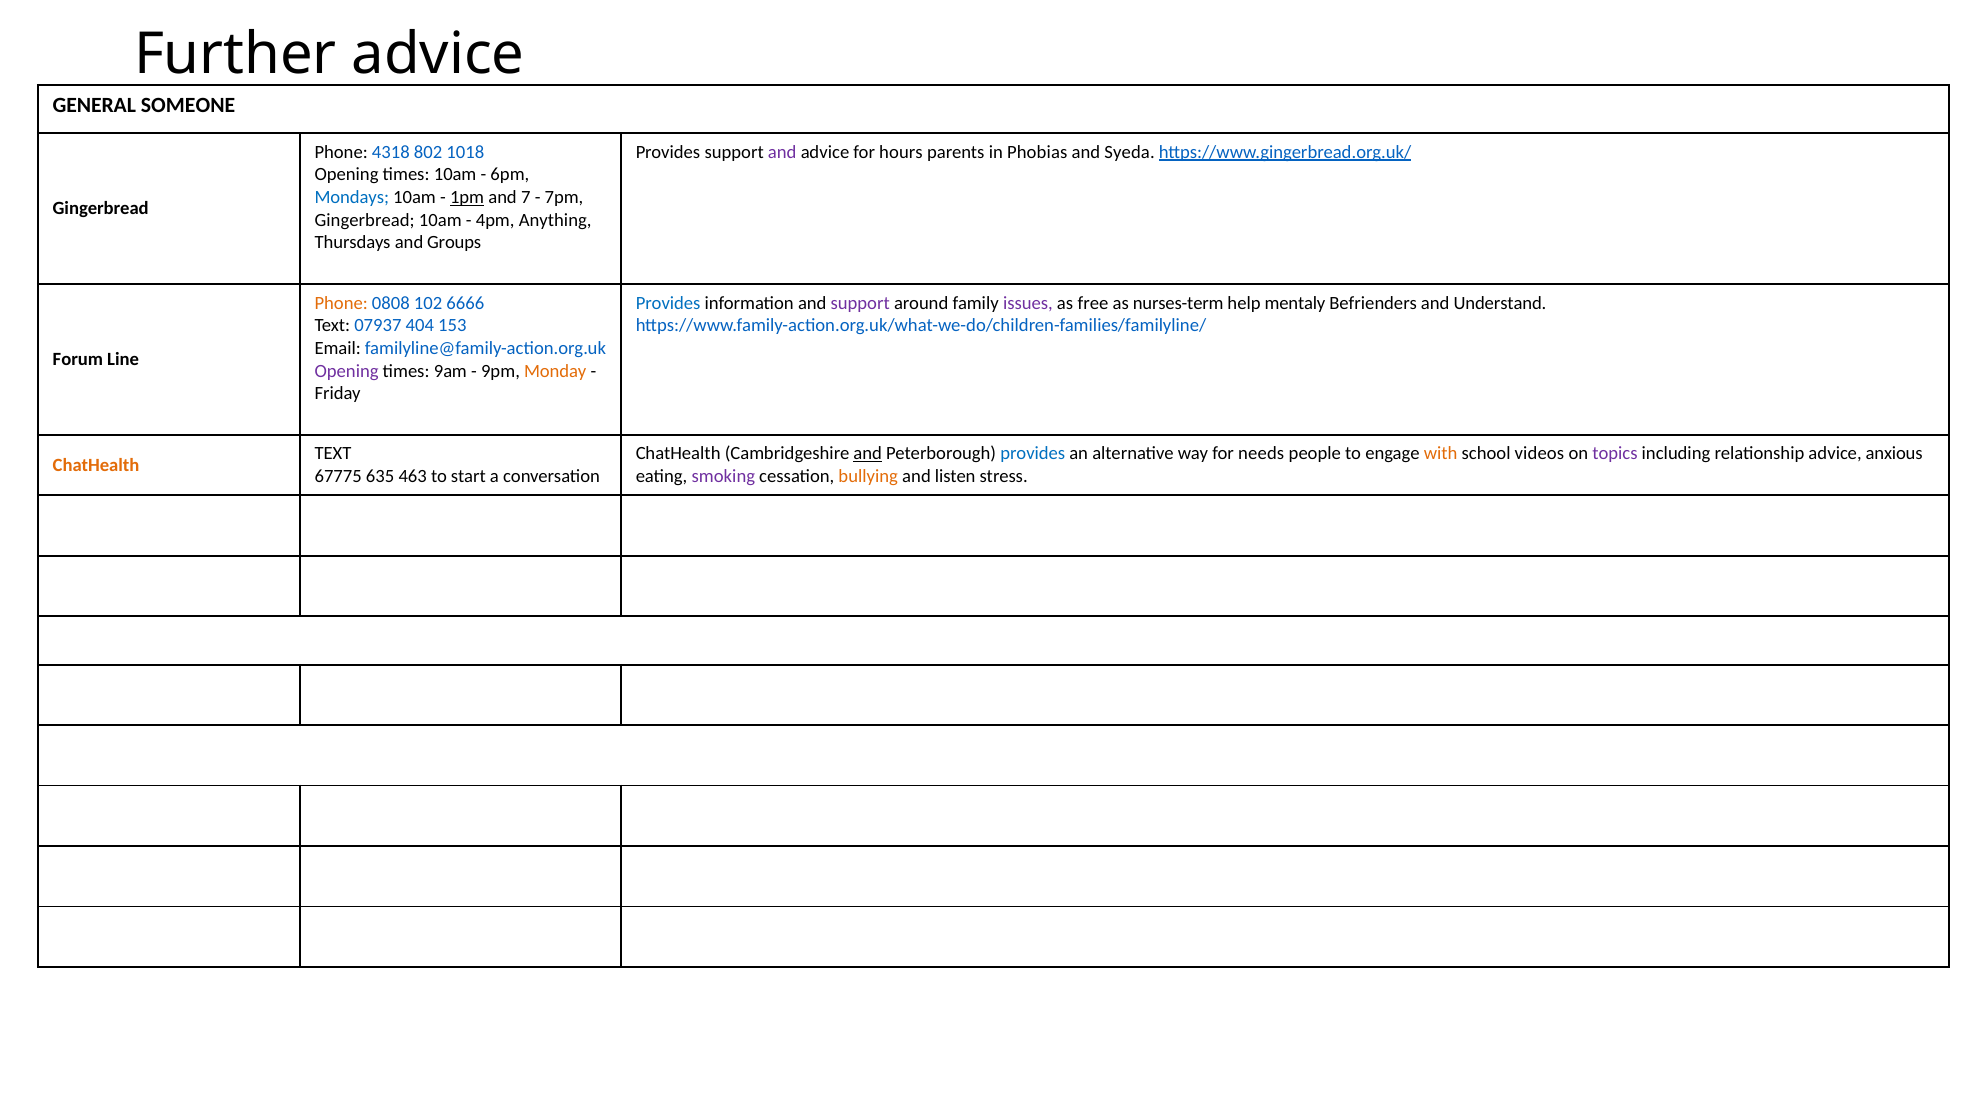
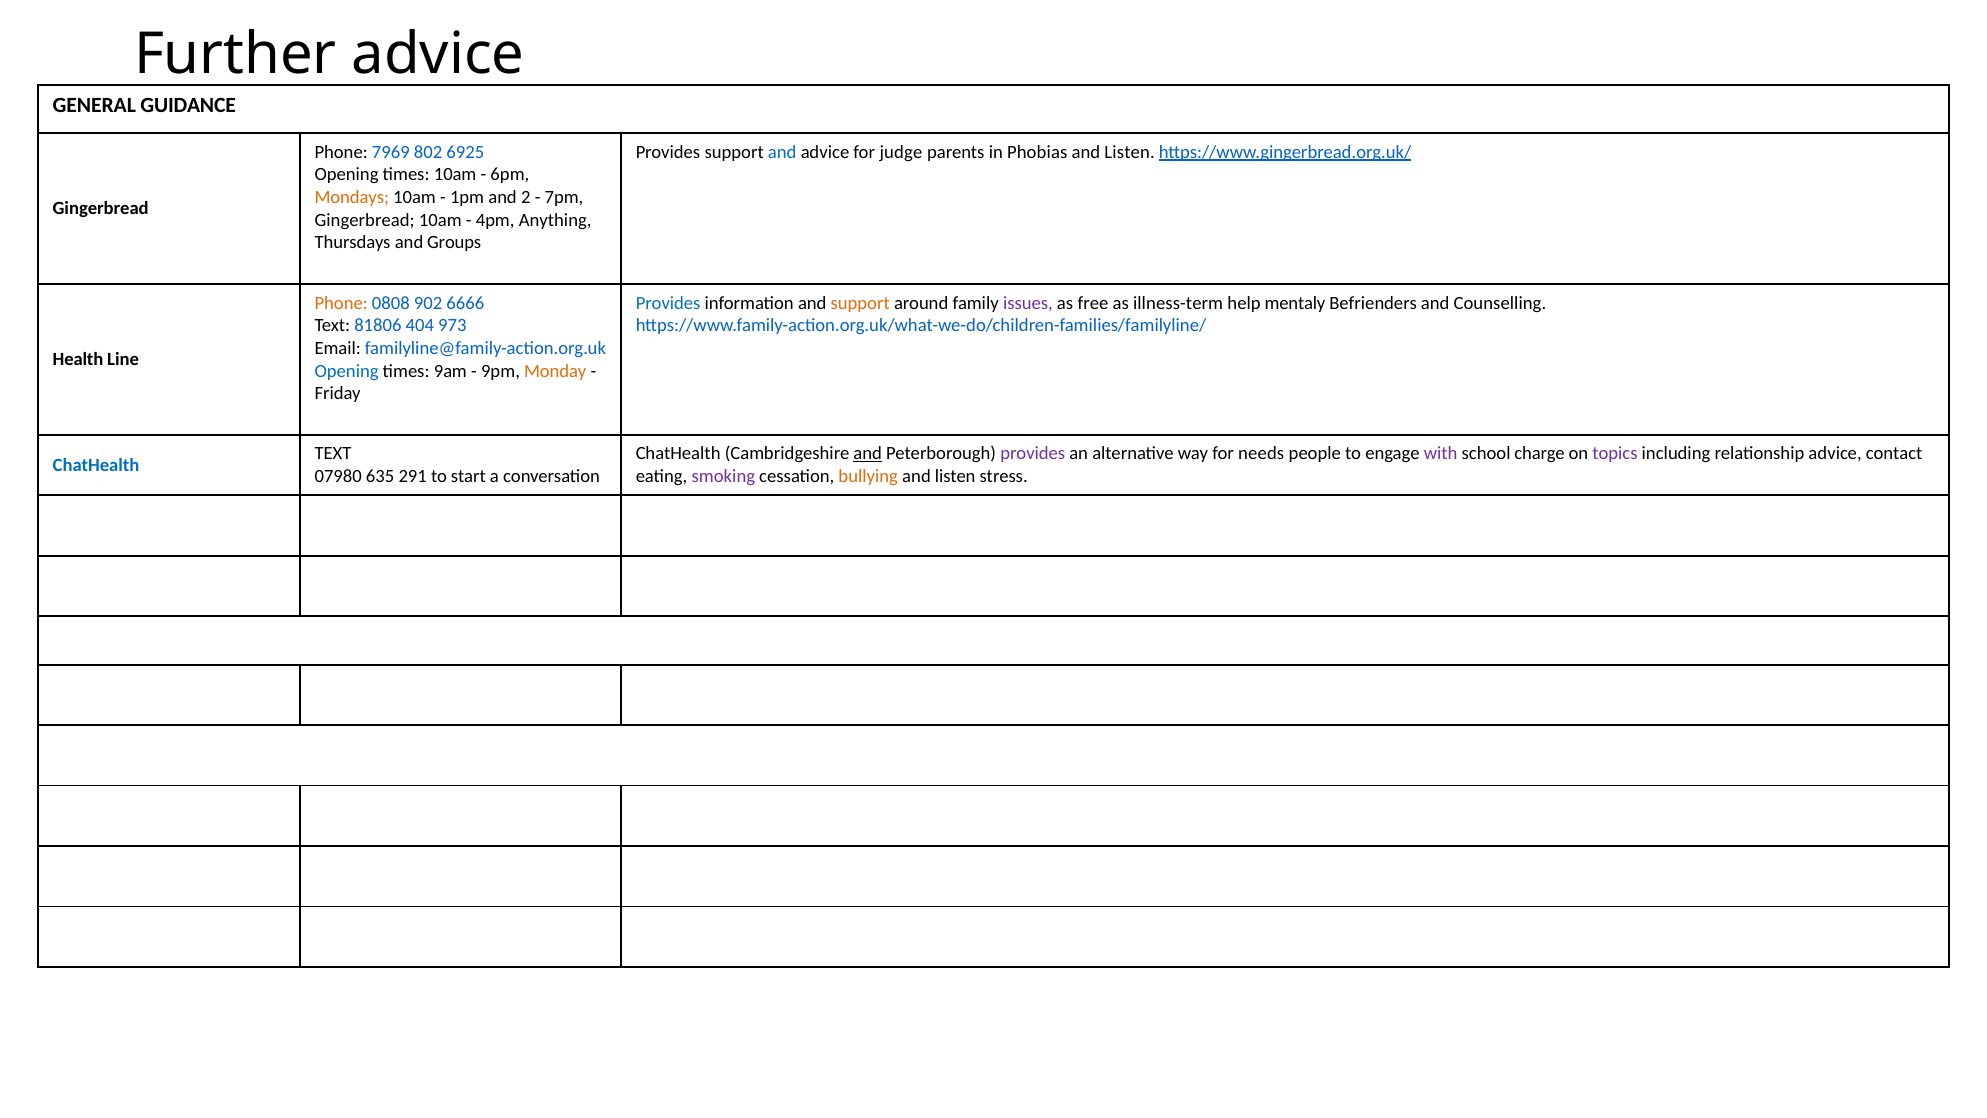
SOMEONE: SOMEONE -> GUIDANCE (188, 106)
4318: 4318 -> 7969 (391, 152)
1018: 1018 -> 6925 (465, 152)
and colour: purple -> blue (782, 152)
hours: hours -> judge (901, 152)
Syeda: Syeda -> Listen (1130, 152)
Mondays colour: blue -> orange (352, 197)
1pm underline: present -> none (467, 197)
7: 7 -> 2 (526, 197)
102: 102 -> 902 (428, 303)
support colour: purple -> orange (860, 303)
nurses-term: nurses-term -> illness-term (1178, 303)
Understand: Understand -> Counselling (1500, 303)
07937: 07937 -> 81806 (378, 326)
153: 153 -> 973 (452, 326)
Forum: Forum -> Health (78, 359)
Opening colour: purple -> blue (347, 371)
provides colour: blue -> purple (1033, 454)
with colour: orange -> purple (1441, 454)
videos: videos -> charge (1540, 454)
anxious: anxious -> contact (1894, 454)
ChatHealth colour: orange -> blue (96, 465)
67775: 67775 -> 07980 (338, 476)
463: 463 -> 291 (413, 476)
